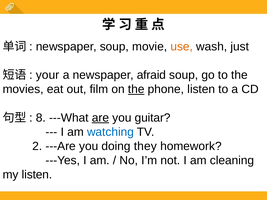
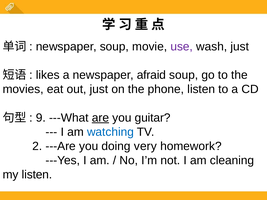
use colour: orange -> purple (182, 47)
your: your -> likes (48, 75)
out film: film -> just (99, 89)
the underline: present -> none (136, 89)
8: 8 -> 9 (41, 118)
they: they -> very (145, 146)
